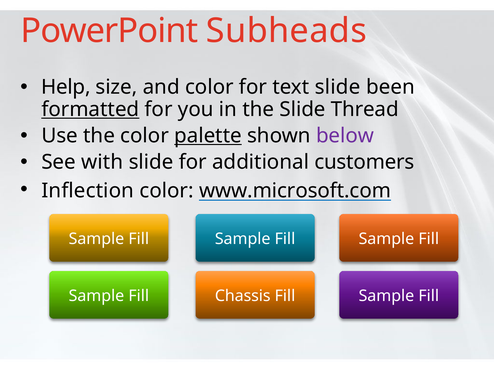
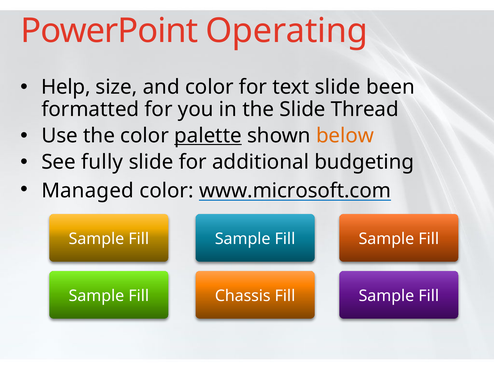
Subheads: Subheads -> Operating (287, 31)
formatted underline: present -> none (90, 109)
below colour: purple -> orange (345, 136)
with: with -> fully (102, 162)
customers: customers -> budgeting (364, 162)
Inflection: Inflection -> Managed (88, 191)
